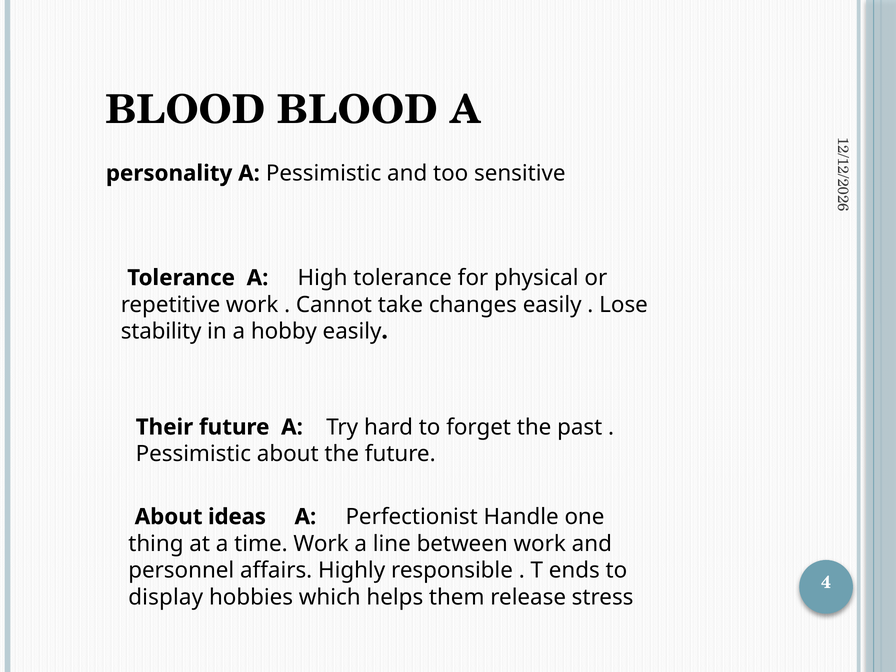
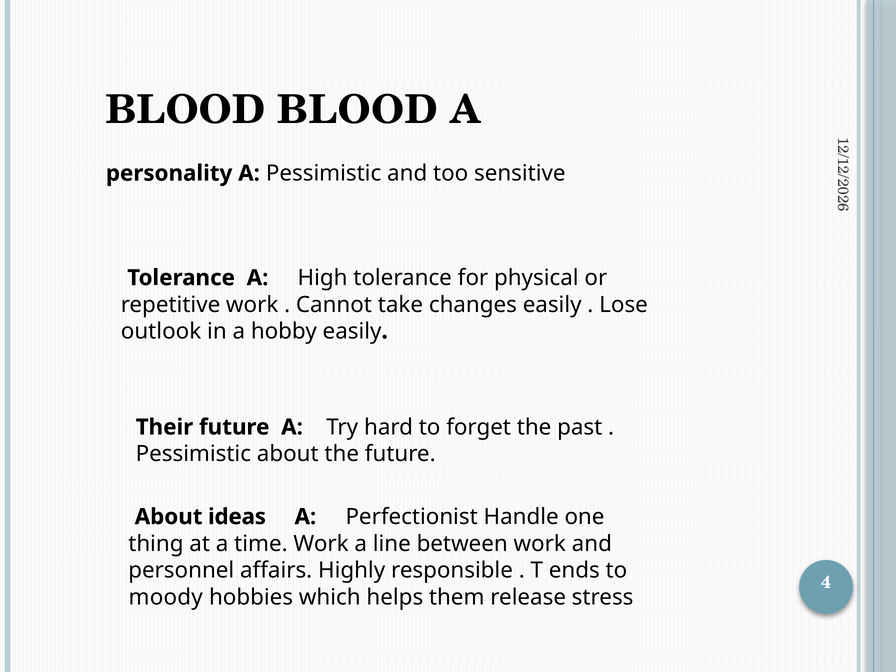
stability: stability -> outlook (161, 332)
display: display -> moody (166, 597)
